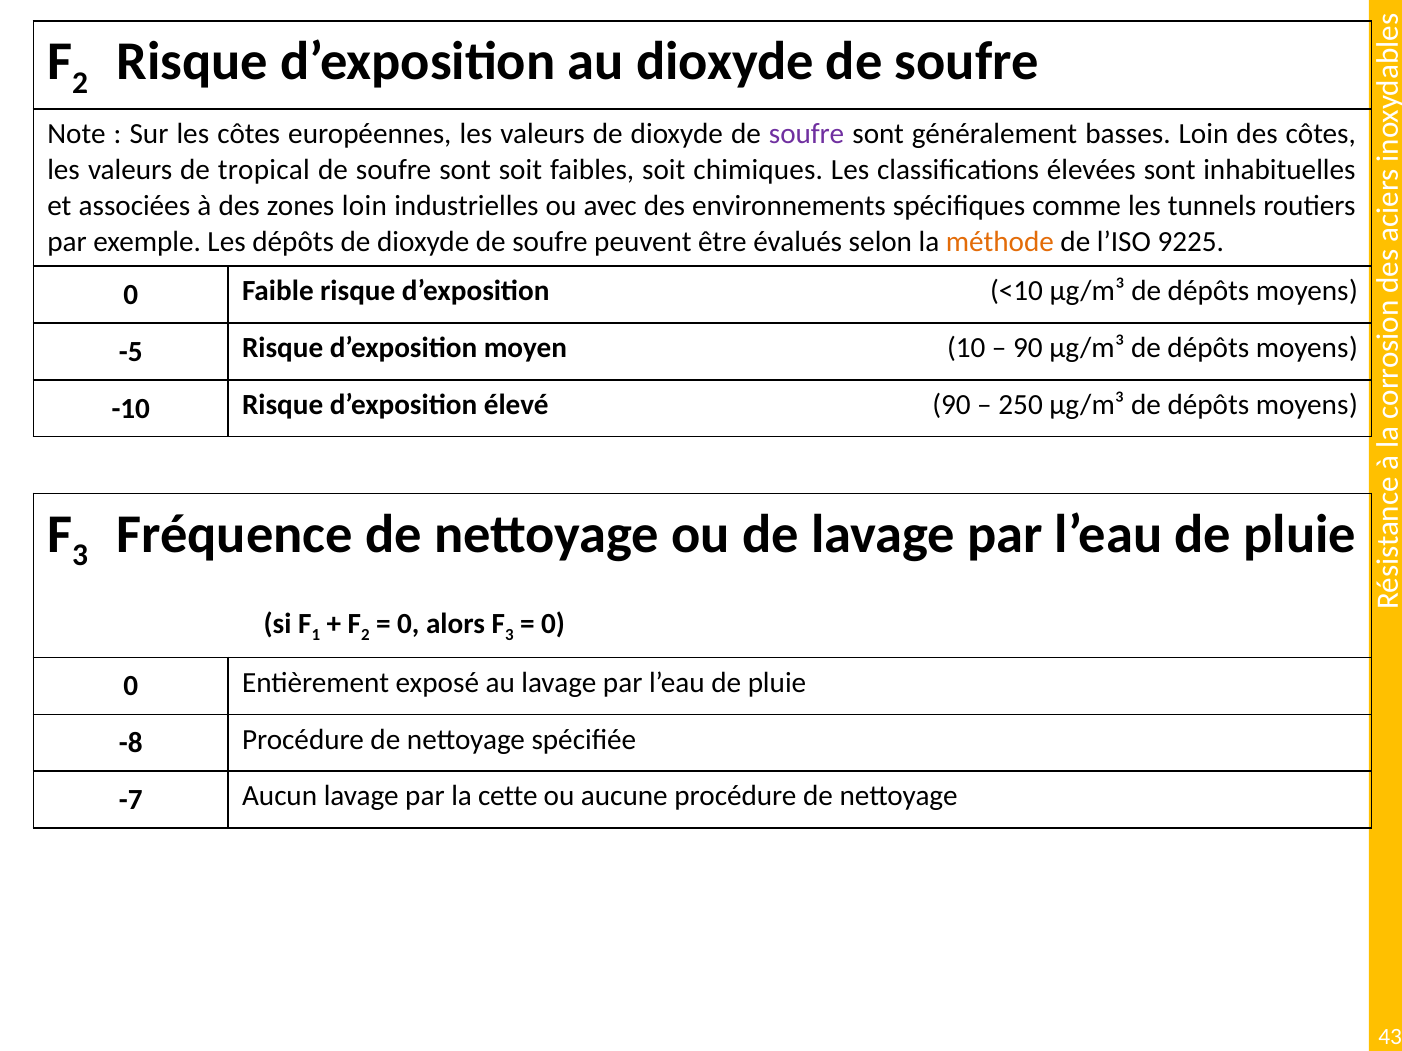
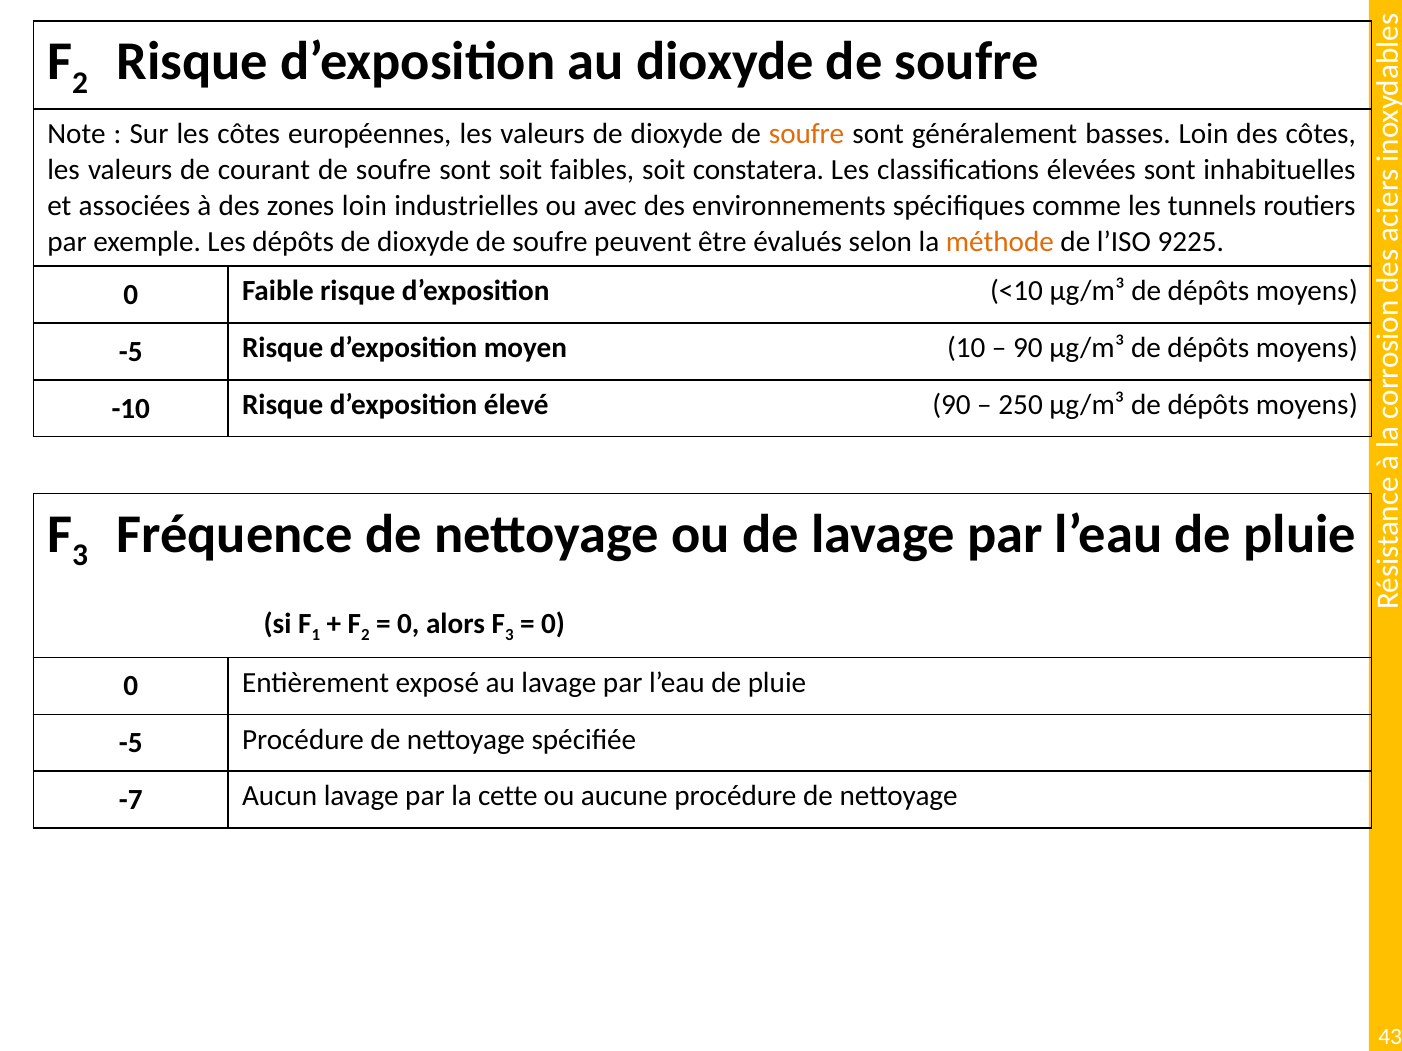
soufre colour: purple -> orange (807, 134)
tropical: tropical -> courant (264, 170)
chimiques: chimiques -> constatera (758, 170)
-8: -8 -> -5 (131, 743)
